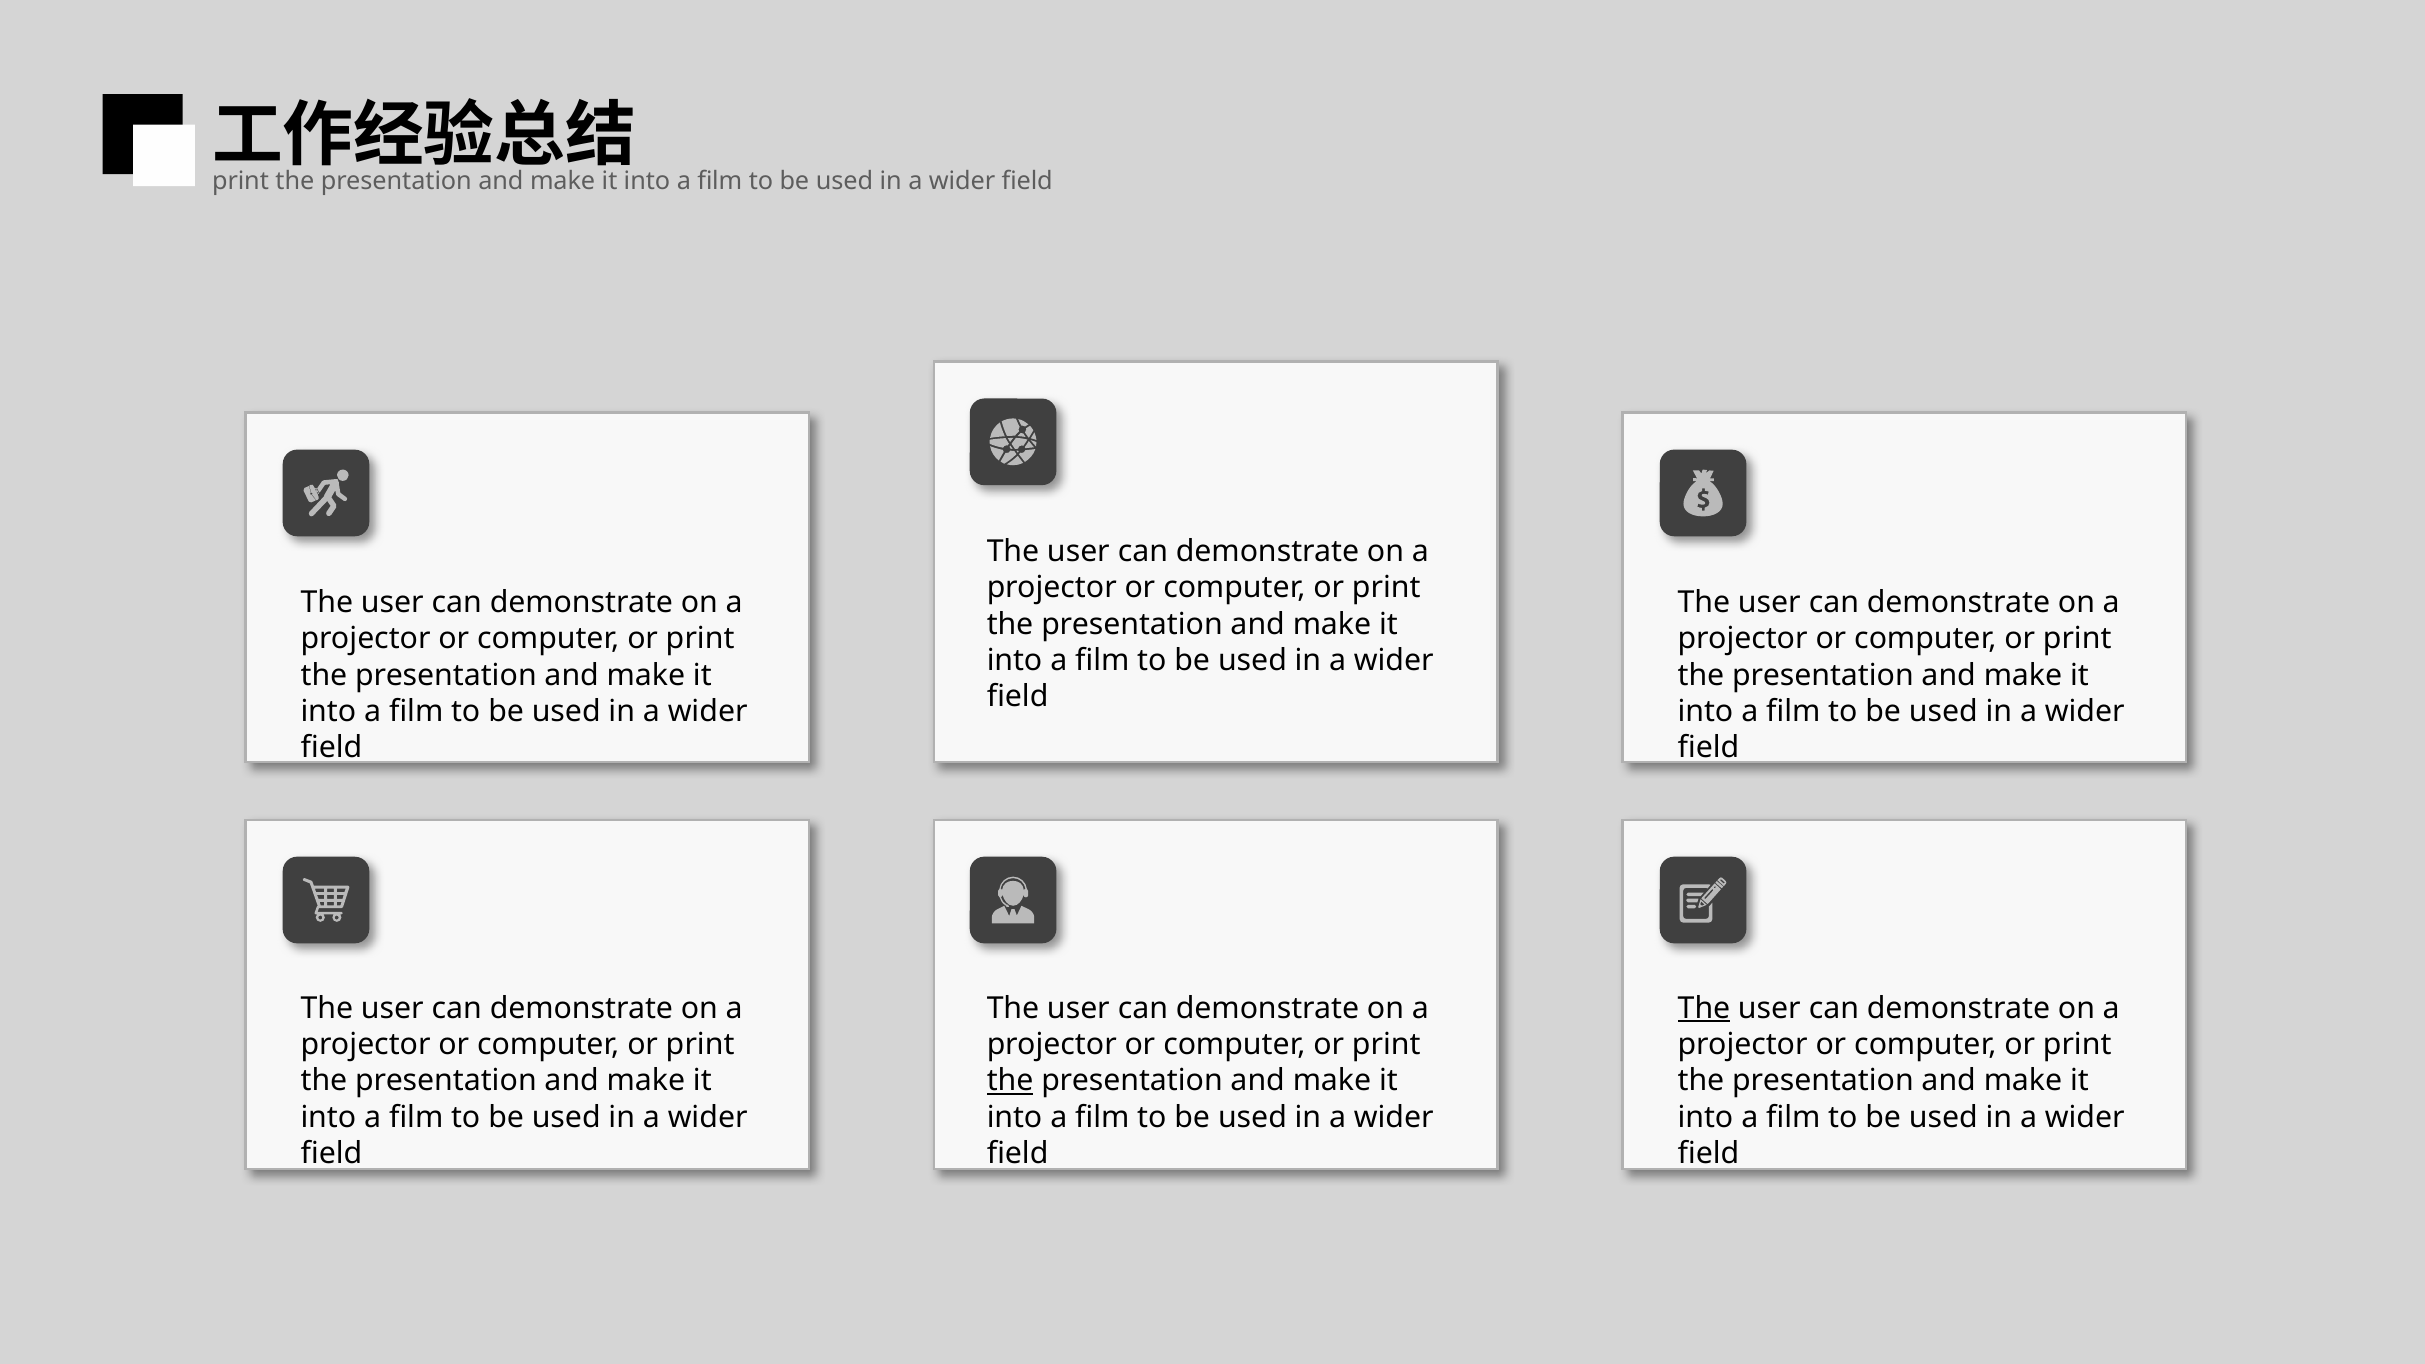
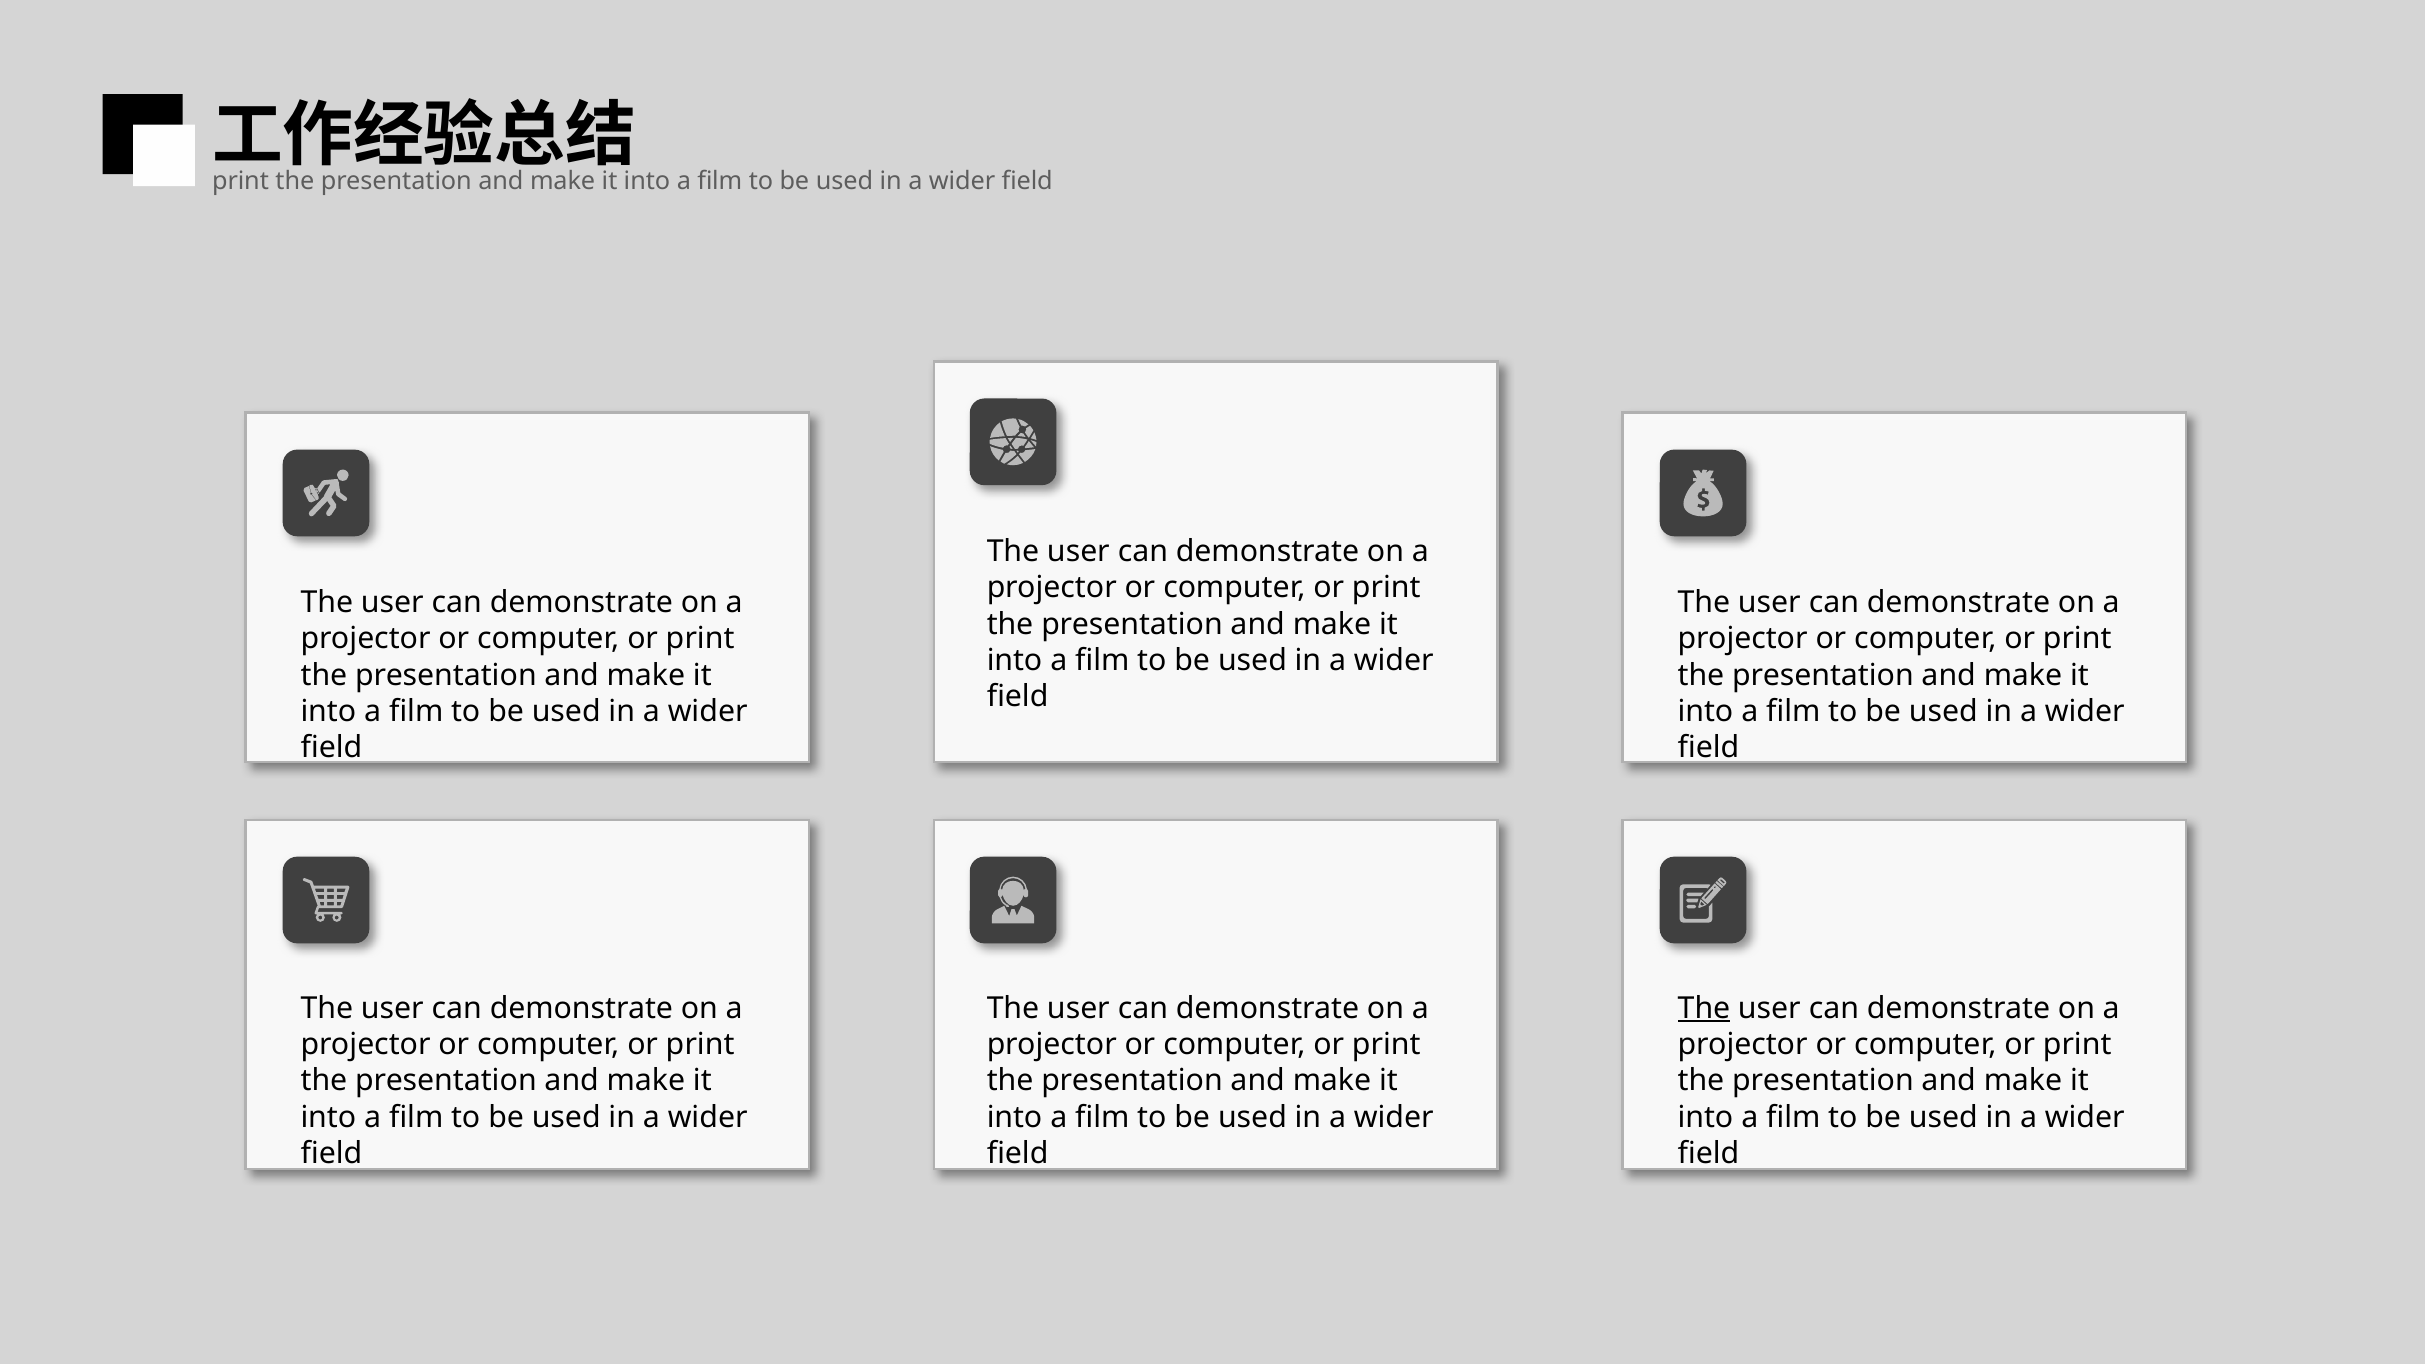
the underline: present -> none (1010, 1081)
